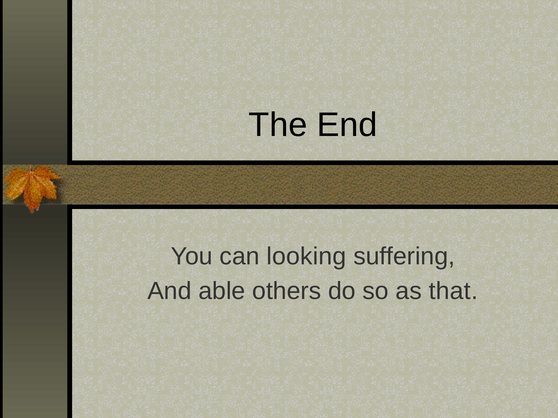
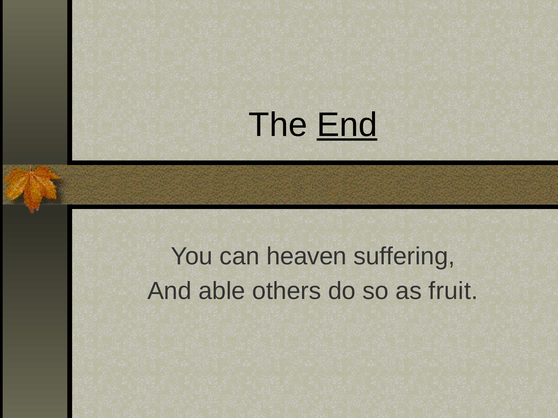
End underline: none -> present (347, 125)
looking: looking -> heaven (307, 257)
that: that -> fruit (453, 291)
